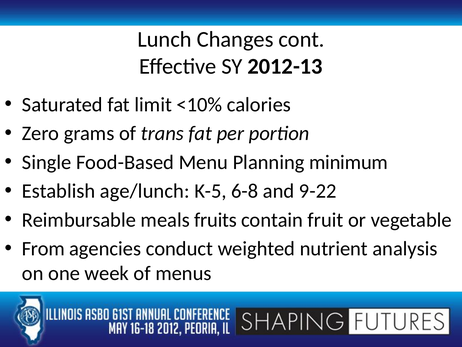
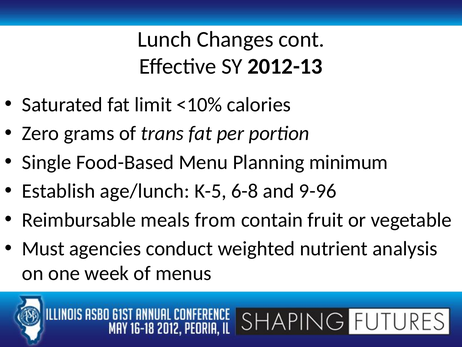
9-22: 9-22 -> 9-96 (318, 191)
fruits: fruits -> from (215, 220)
From: From -> Must (43, 248)
